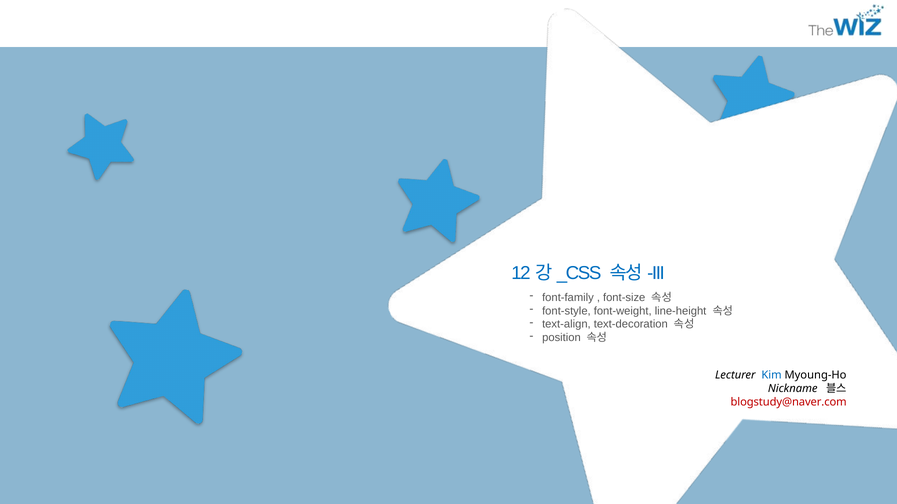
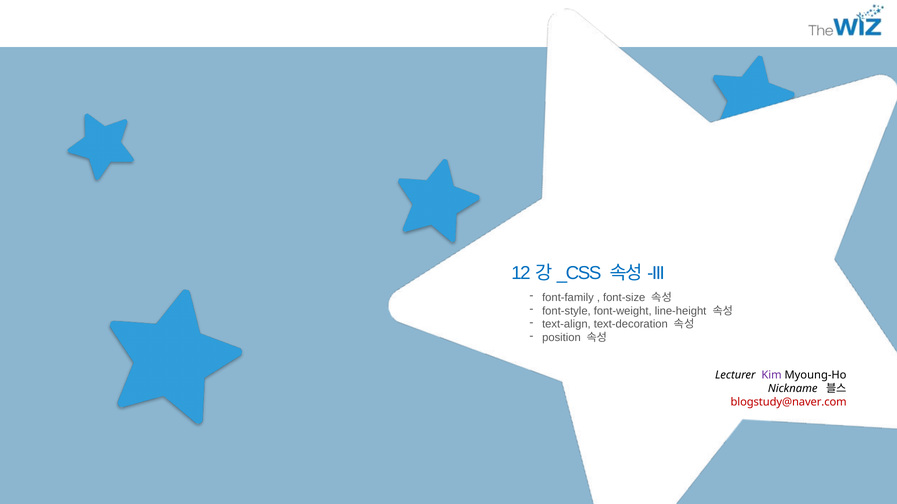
Kim colour: blue -> purple (772, 376)
